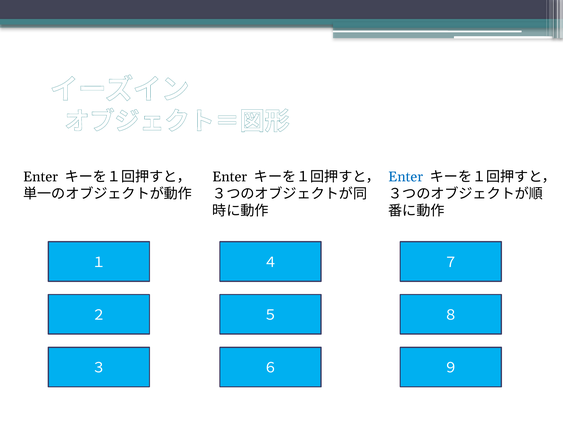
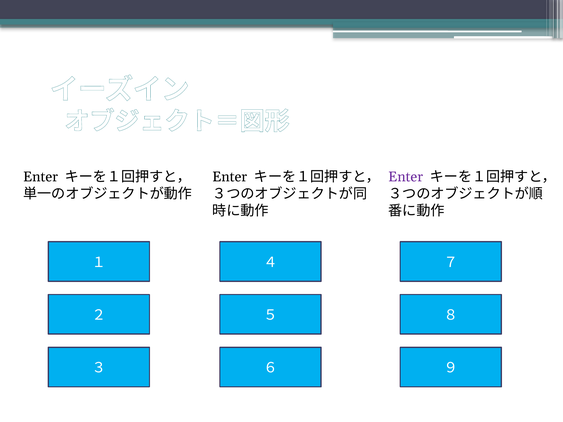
Enter colour: blue -> purple (406, 177)
